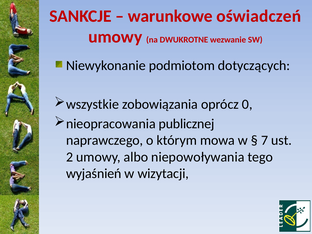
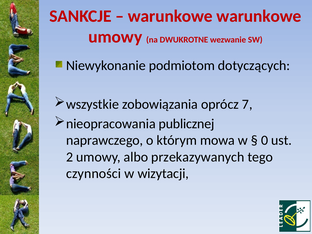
warunkowe oświadczeń: oświadczeń -> warunkowe (259, 16)
0: 0 -> 7 (247, 104)
7: 7 -> 0 (265, 140)
niepowoływania: niepowoływania -> przekazywanych (198, 157)
wyjaśnień: wyjaśnień -> czynności (94, 174)
